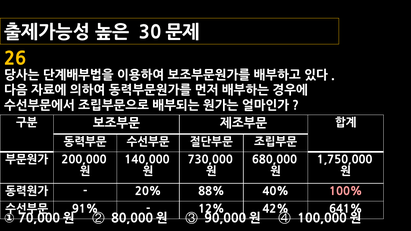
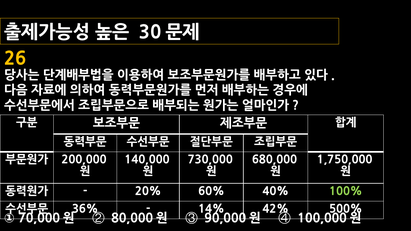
88%: 88% -> 60% (211, 192)
100% colour: pink -> light green (346, 192)
91%: 91% -> 36% (85, 209)
12%: 12% -> 14% (211, 209)
641%: 641% -> 500% (346, 209)
